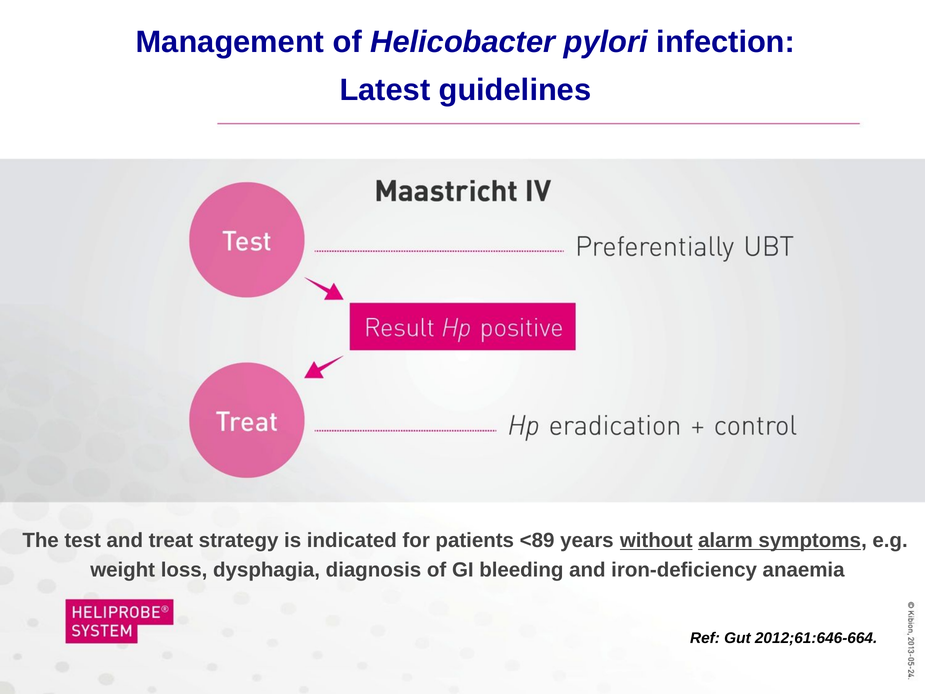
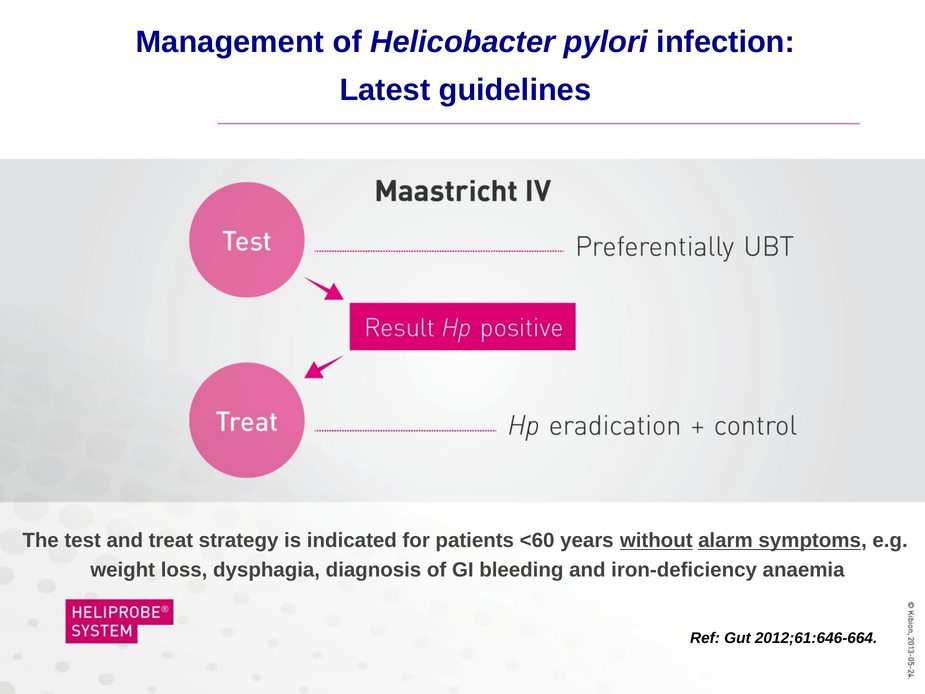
<89: <89 -> <60 (537, 540)
